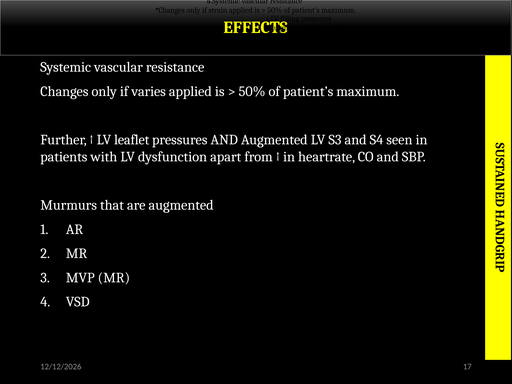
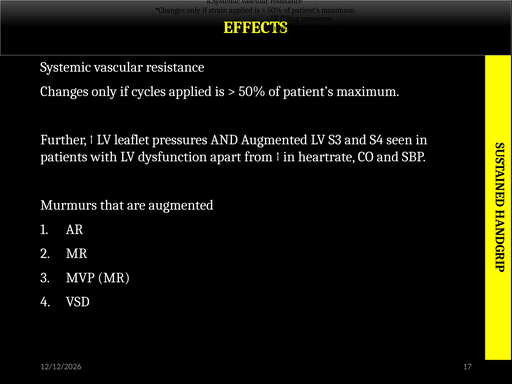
varies: varies -> cycles (149, 91)
